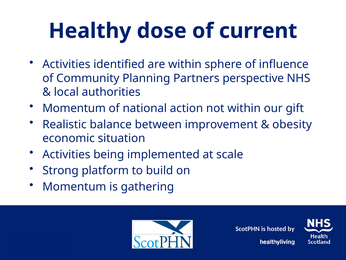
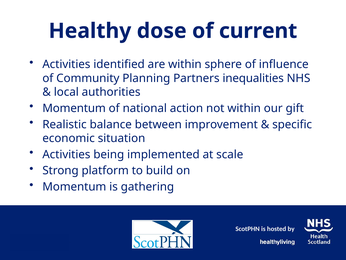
perspective: perspective -> inequalities (253, 78)
obesity: obesity -> specific (292, 124)
